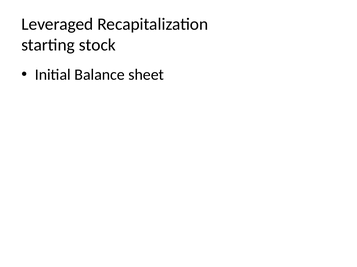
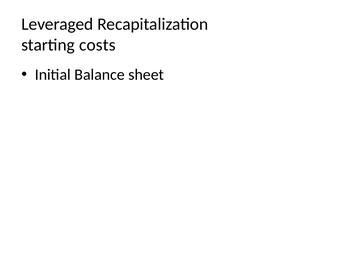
stock: stock -> costs (97, 45)
